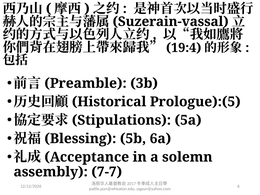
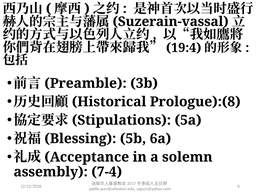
Prologue):(5: Prologue):(5 -> Prologue):(8 (195, 102)
7-7: 7-7 -> 7-4 (107, 172)
